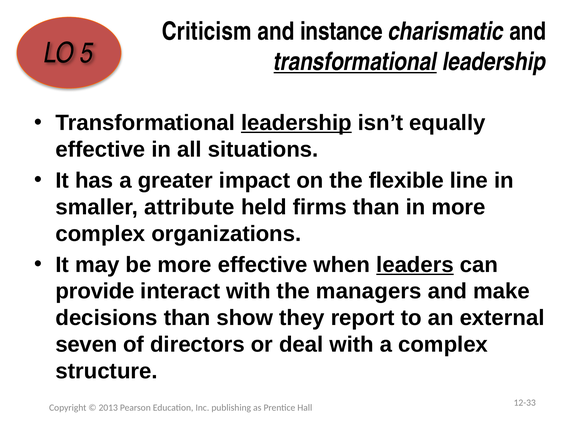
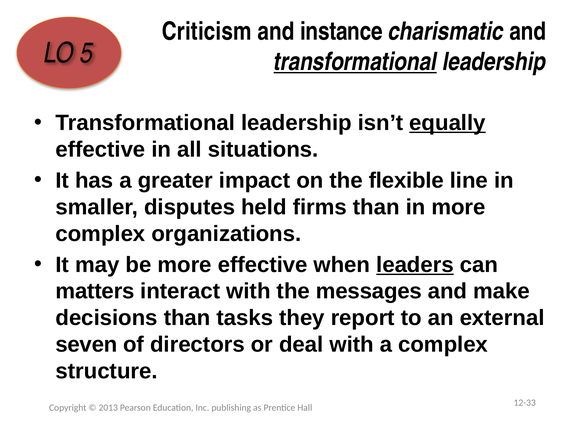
leadership underline: present -> none (296, 123)
equally underline: none -> present (447, 123)
attribute: attribute -> disputes (190, 207)
provide: provide -> matters (95, 292)
managers: managers -> messages (369, 292)
show: show -> tasks (245, 318)
